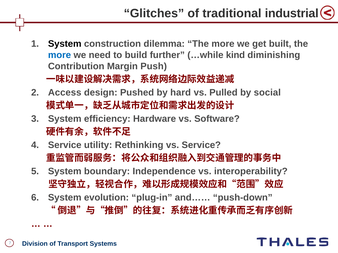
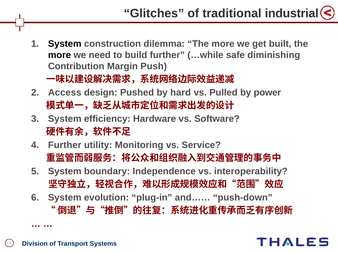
more colour: blue -> black (60, 55)
kind: kind -> safe (235, 55)
social: social -> power (267, 93)
Service: Service -> Further (65, 145)
Rethinking: Rethinking -> Monitoring (139, 145)
